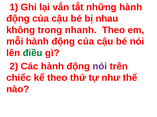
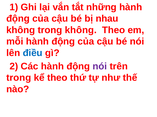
trong nhanh: nhanh -> không (81, 30)
điều colour: green -> blue (33, 53)
chiếc: chiếc -> trong (19, 78)
